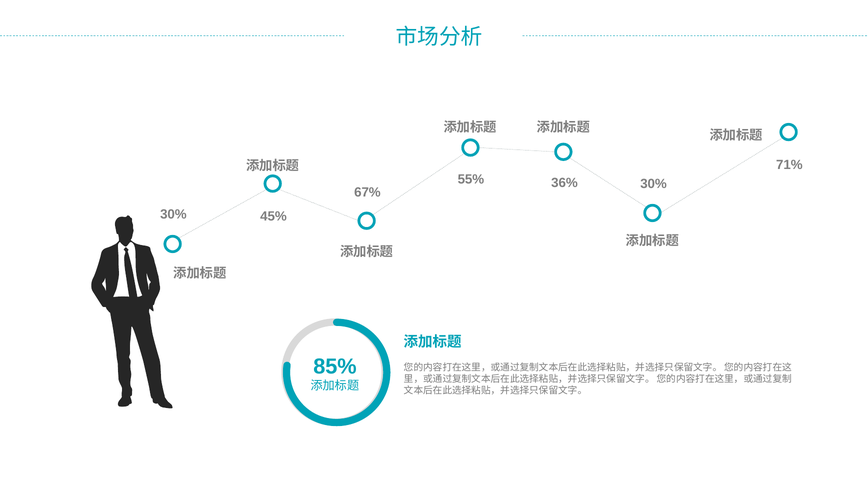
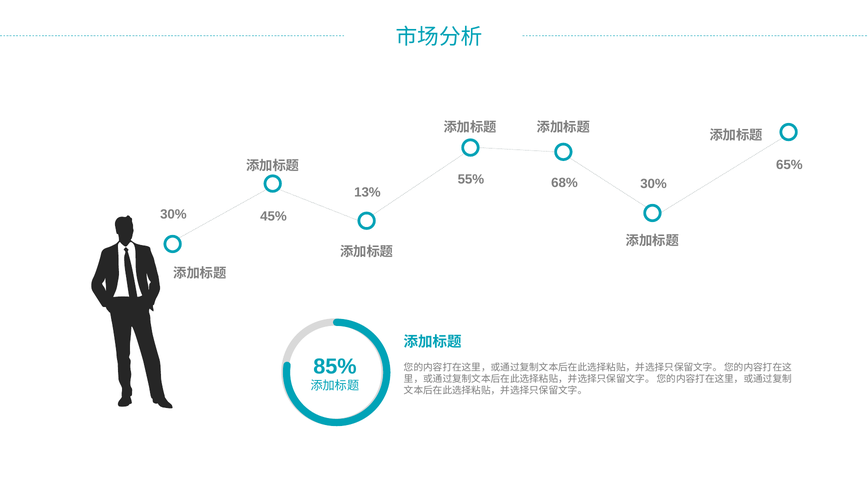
71%: 71% -> 65% (789, 165)
36%: 36% -> 68% (564, 183)
67%: 67% -> 13% (367, 193)
